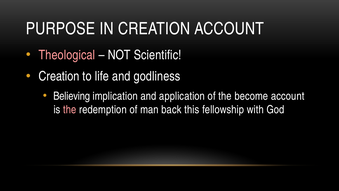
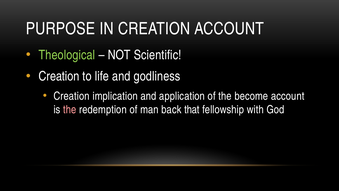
Theological colour: pink -> light green (67, 55)
Believing: Believing -> Creation (72, 96)
this: this -> that (192, 109)
